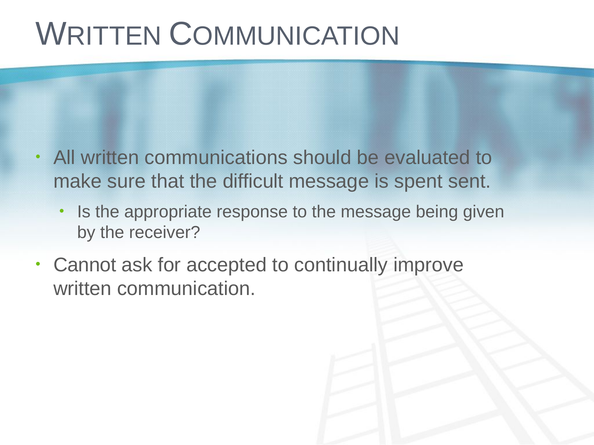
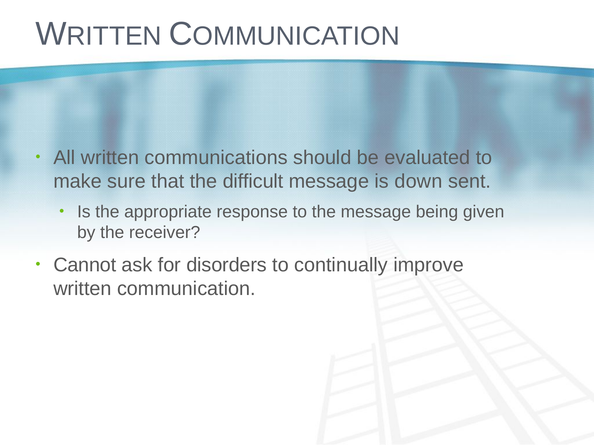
spent: spent -> down (418, 182)
accepted: accepted -> disorders (227, 265)
